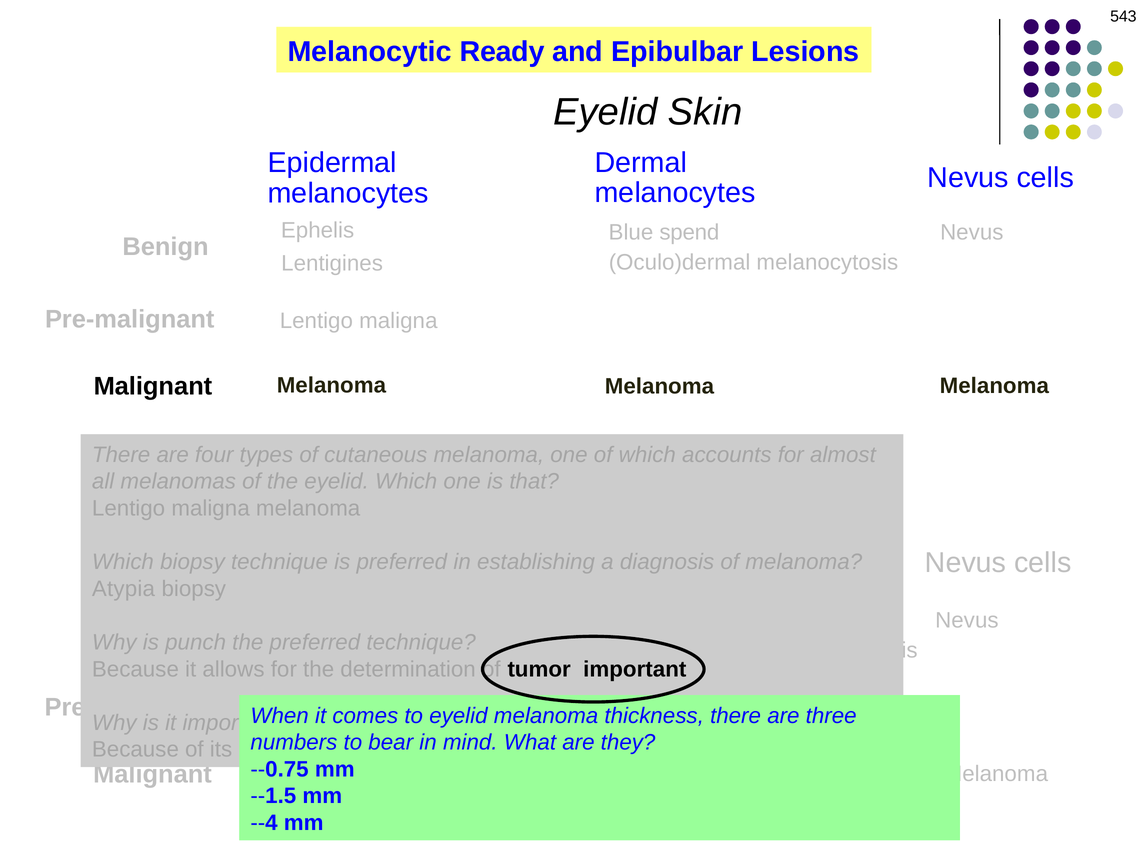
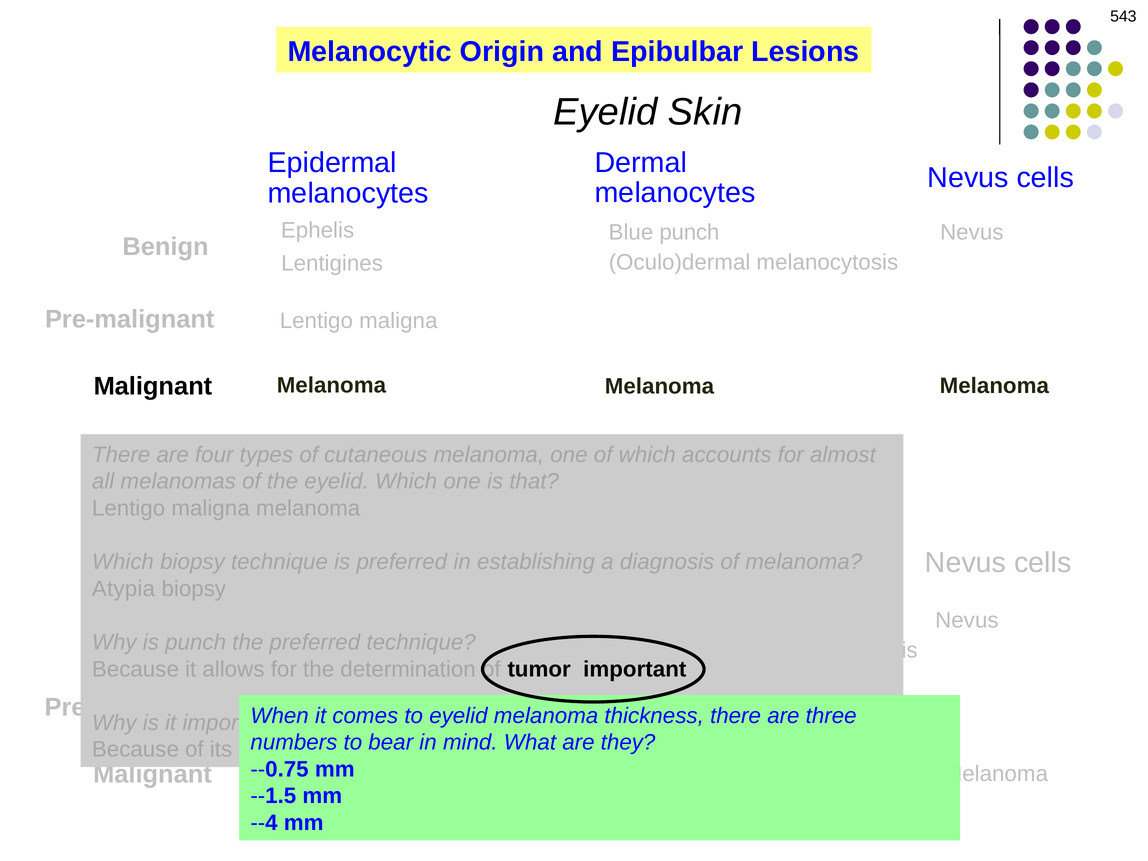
Ready: Ready -> Origin (502, 52)
Blue spend: spend -> punch (689, 232)
